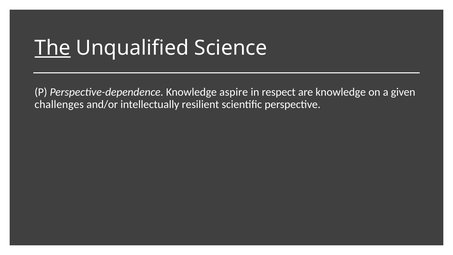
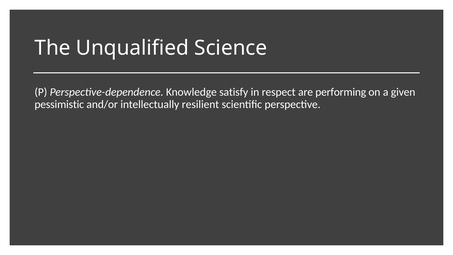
The underline: present -> none (53, 48)
aspire: aspire -> satisfy (234, 92)
are knowledge: knowledge -> performing (341, 92)
challenges: challenges -> pessimistic (59, 104)
